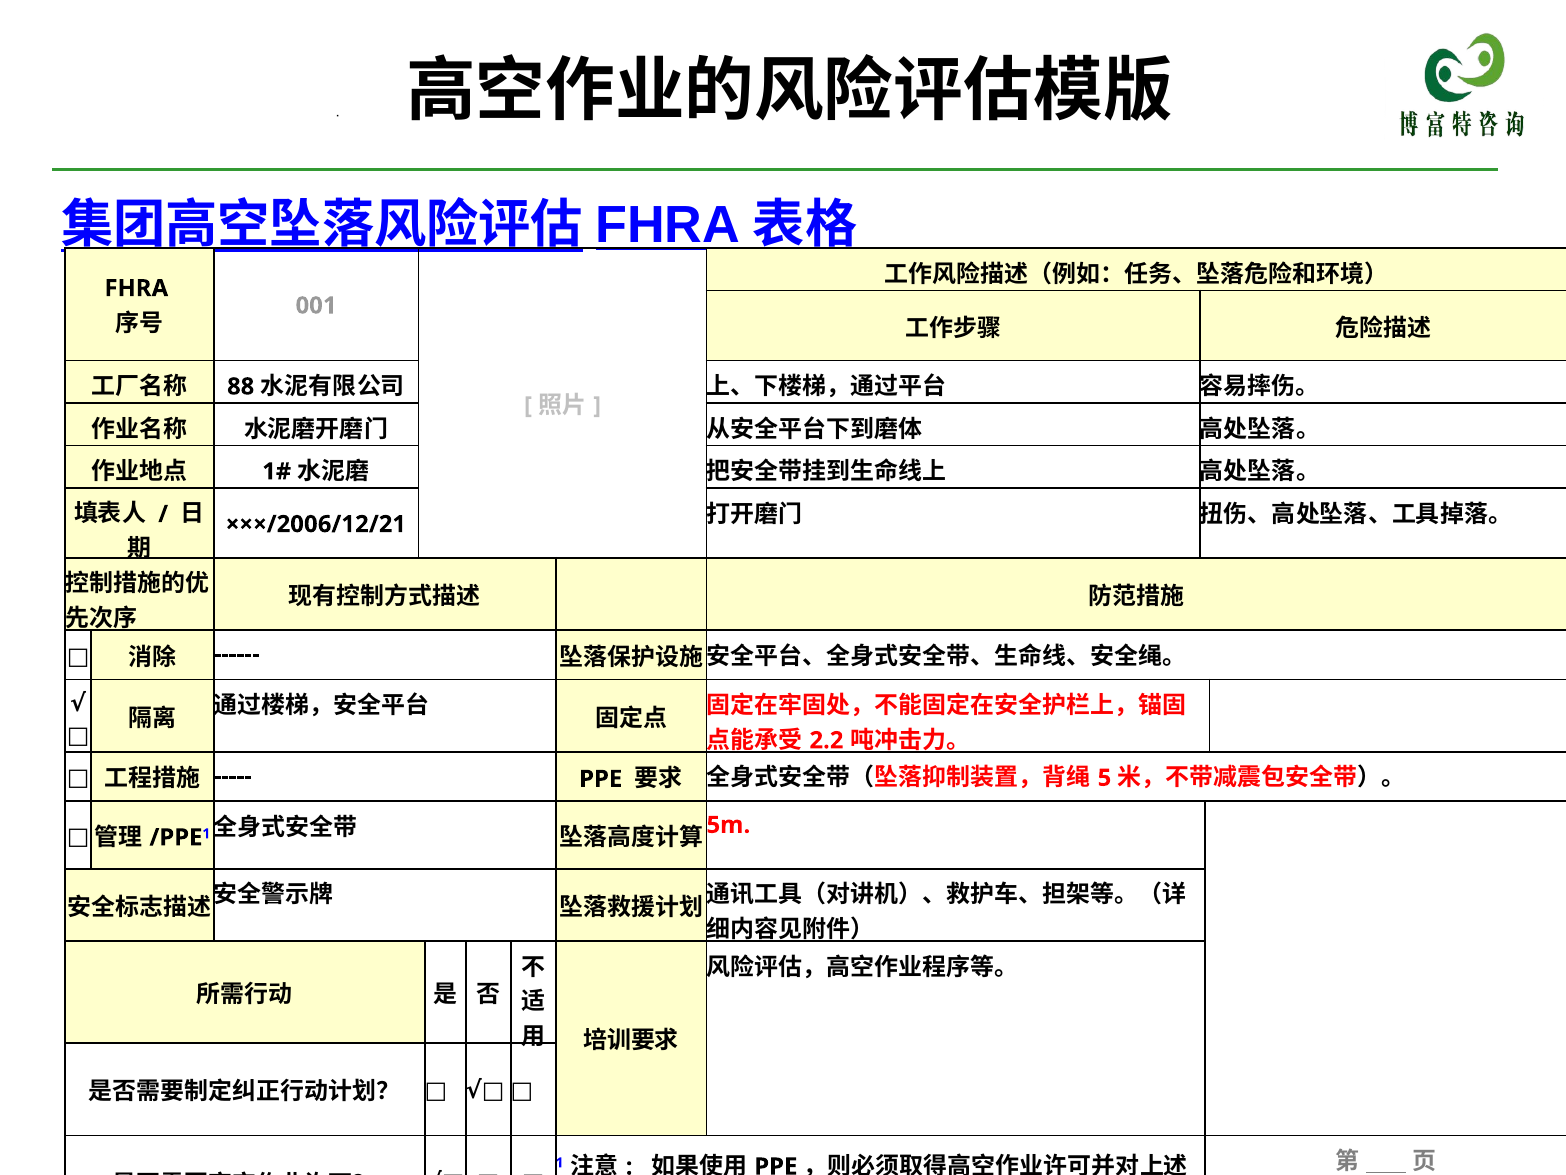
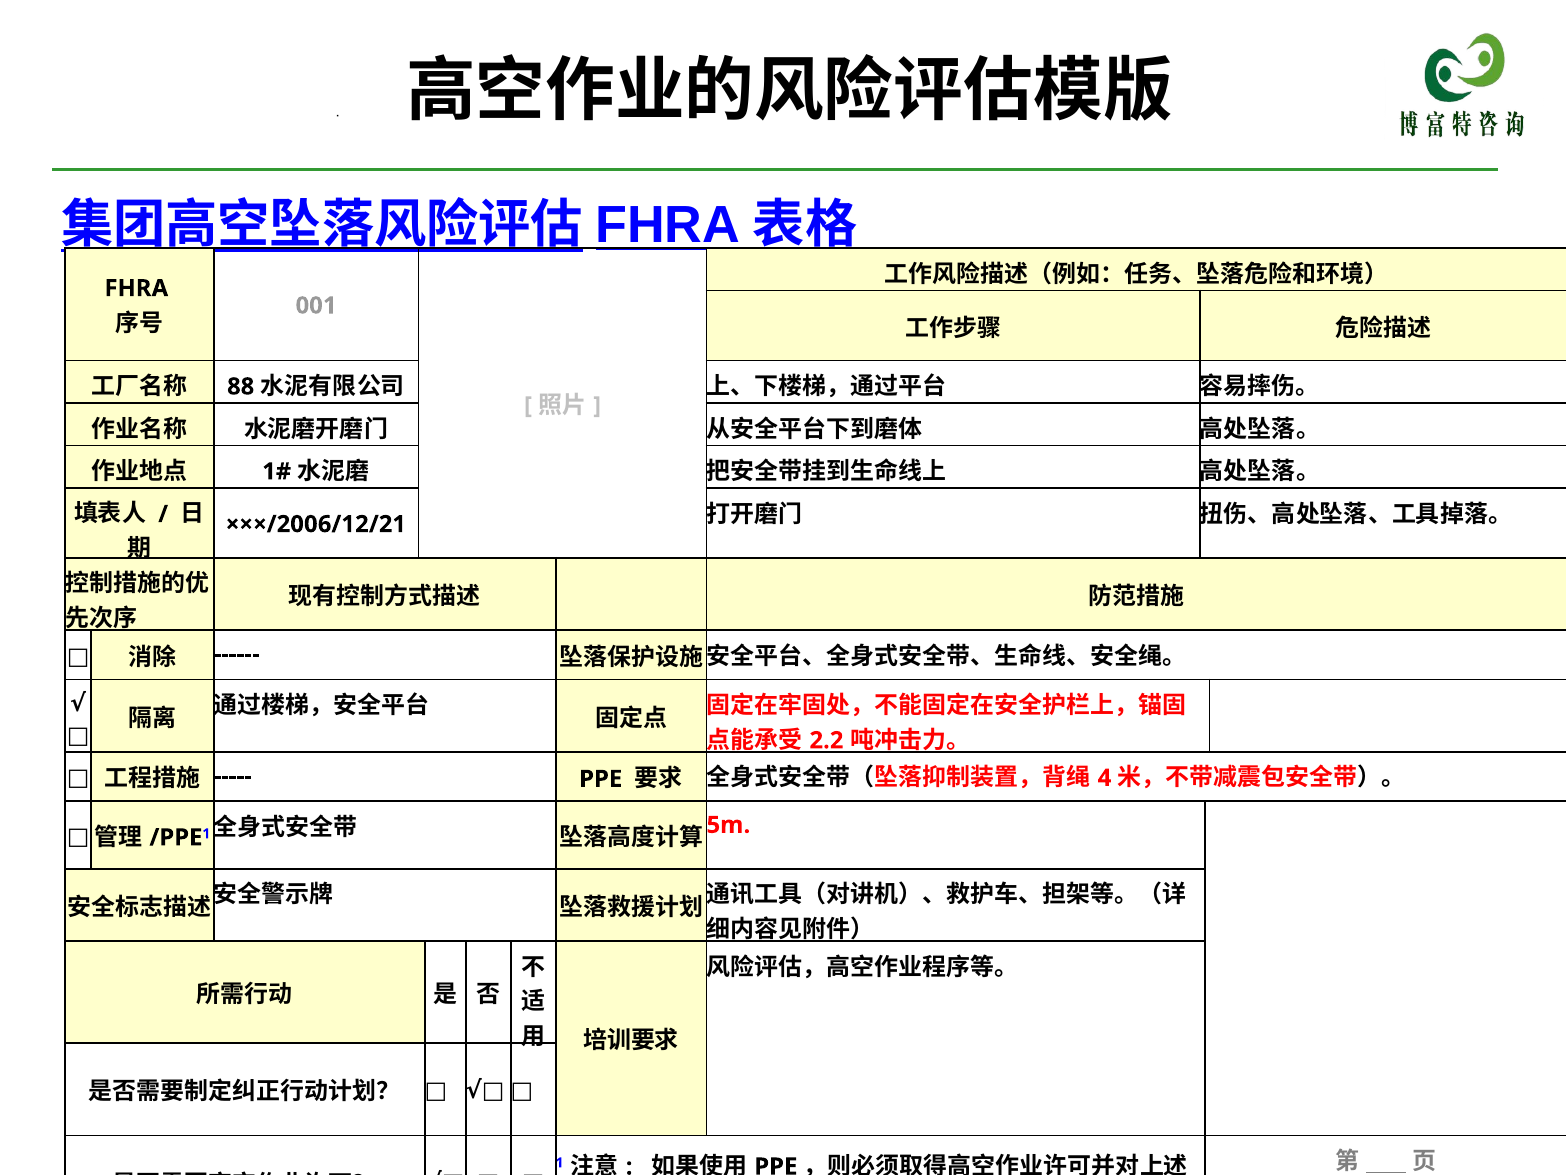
5: 5 -> 4 (1104, 778)
